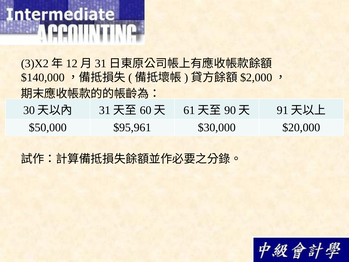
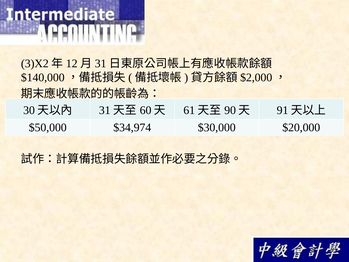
$95,961: $95,961 -> $34,974 (132, 127)
